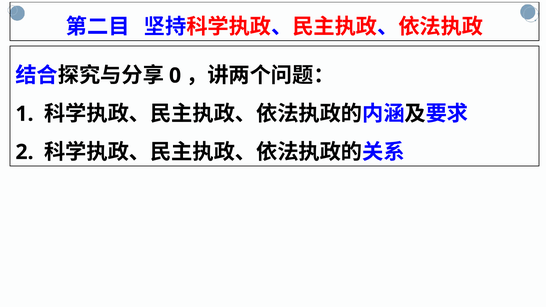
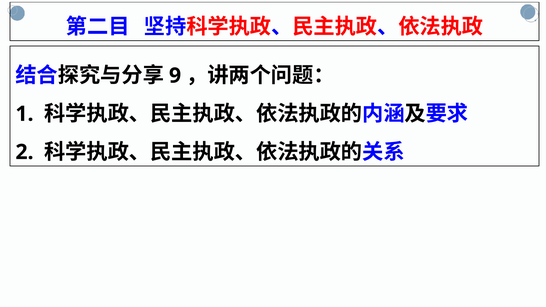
0: 0 -> 9 (175, 76)
